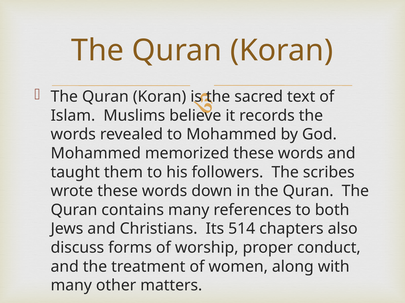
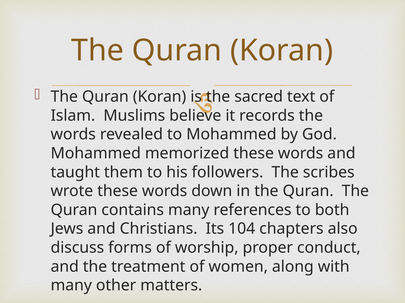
514: 514 -> 104 (242, 229)
